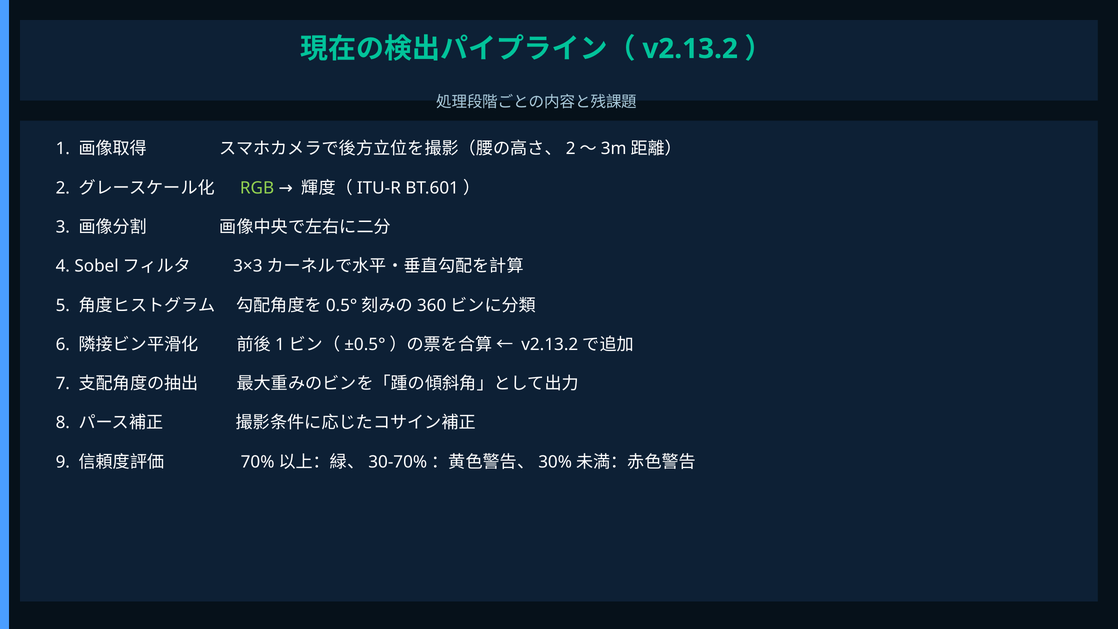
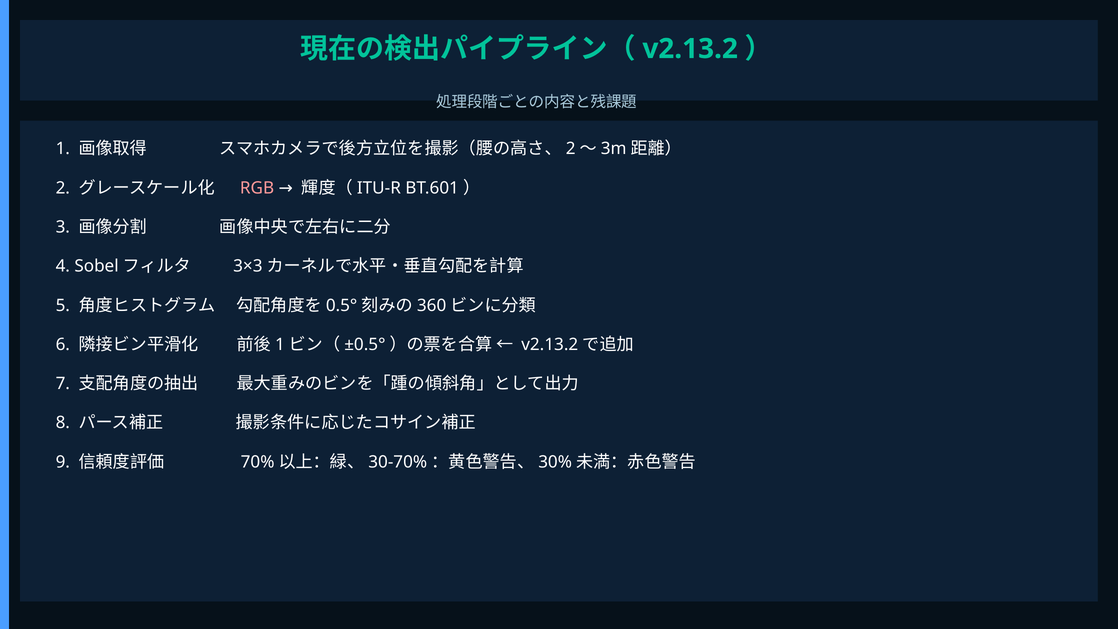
RGB colour: light green -> pink (257, 188)
